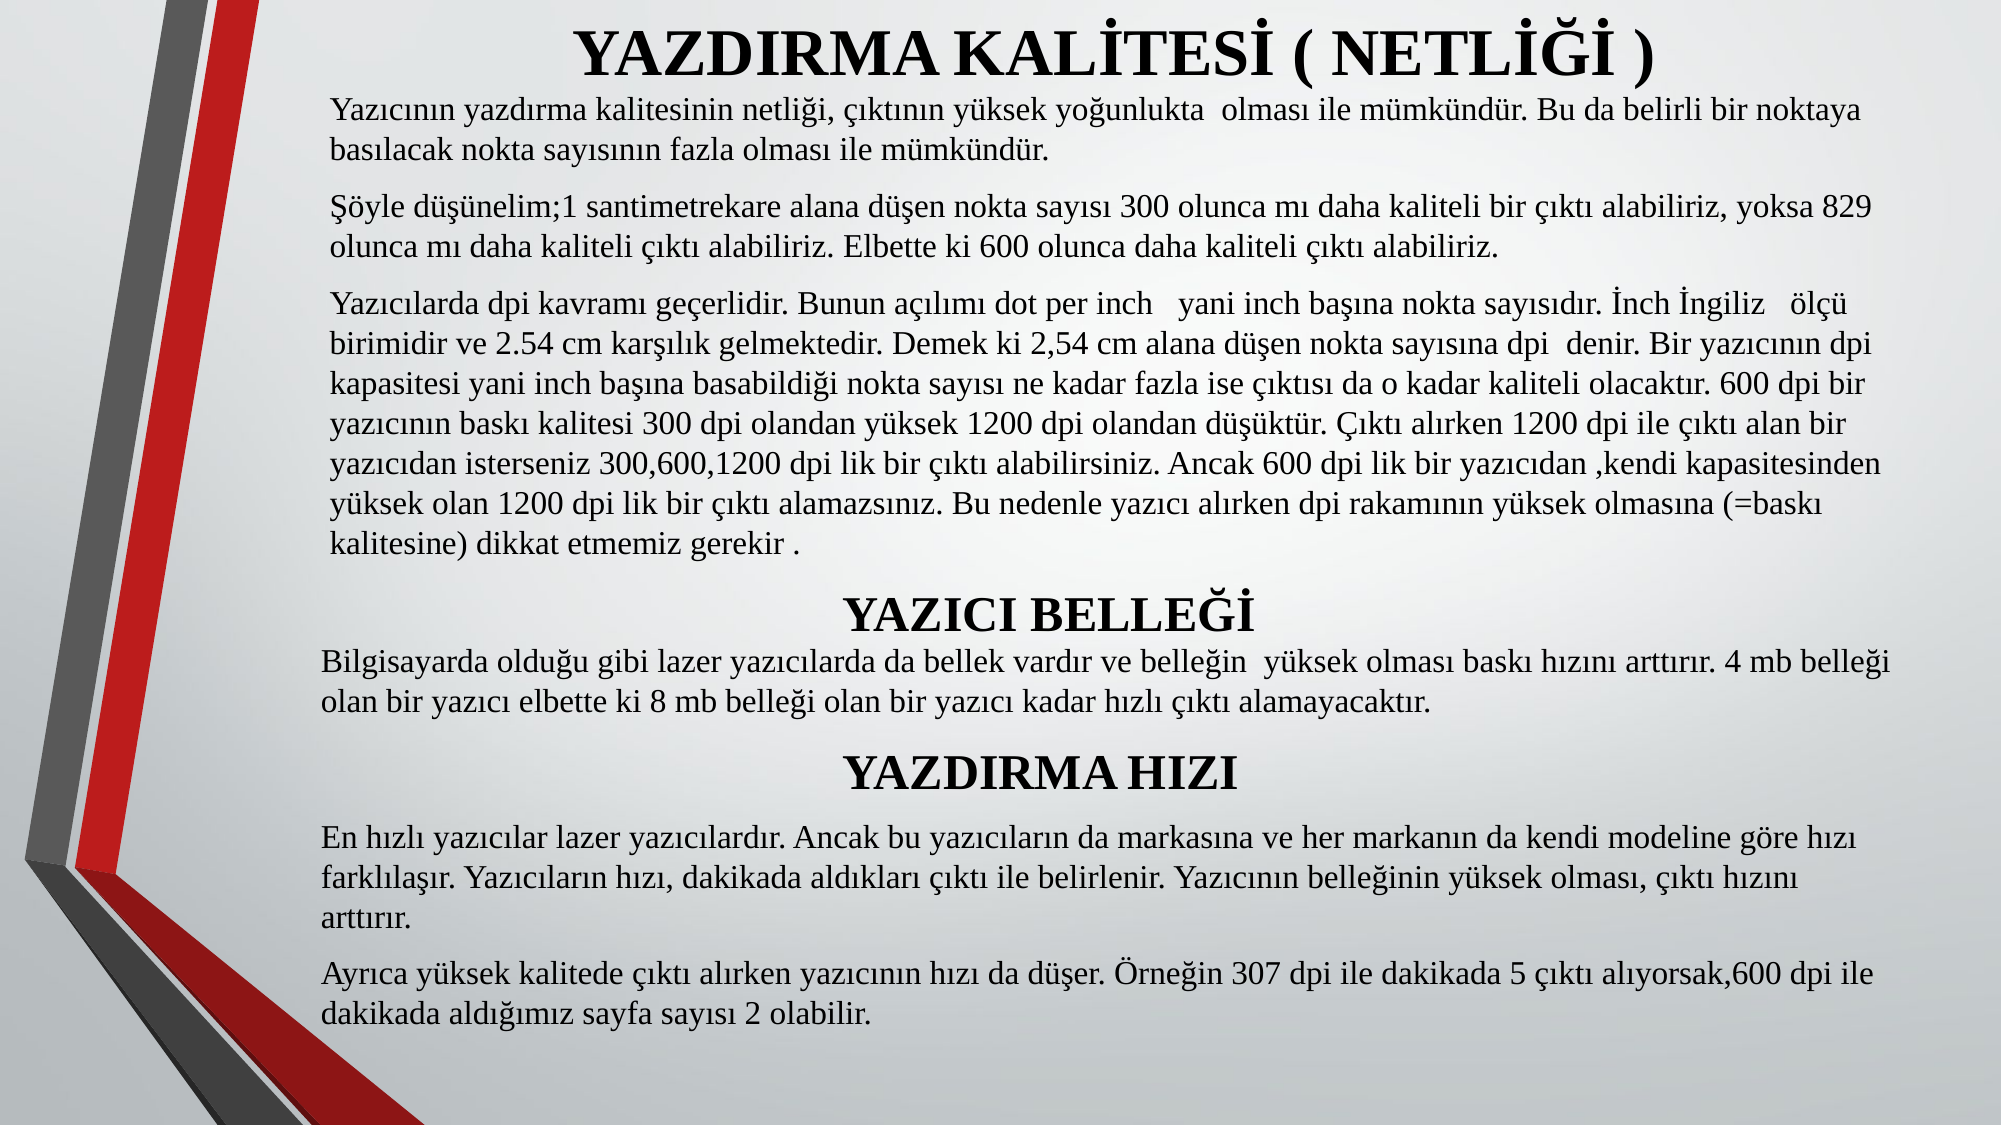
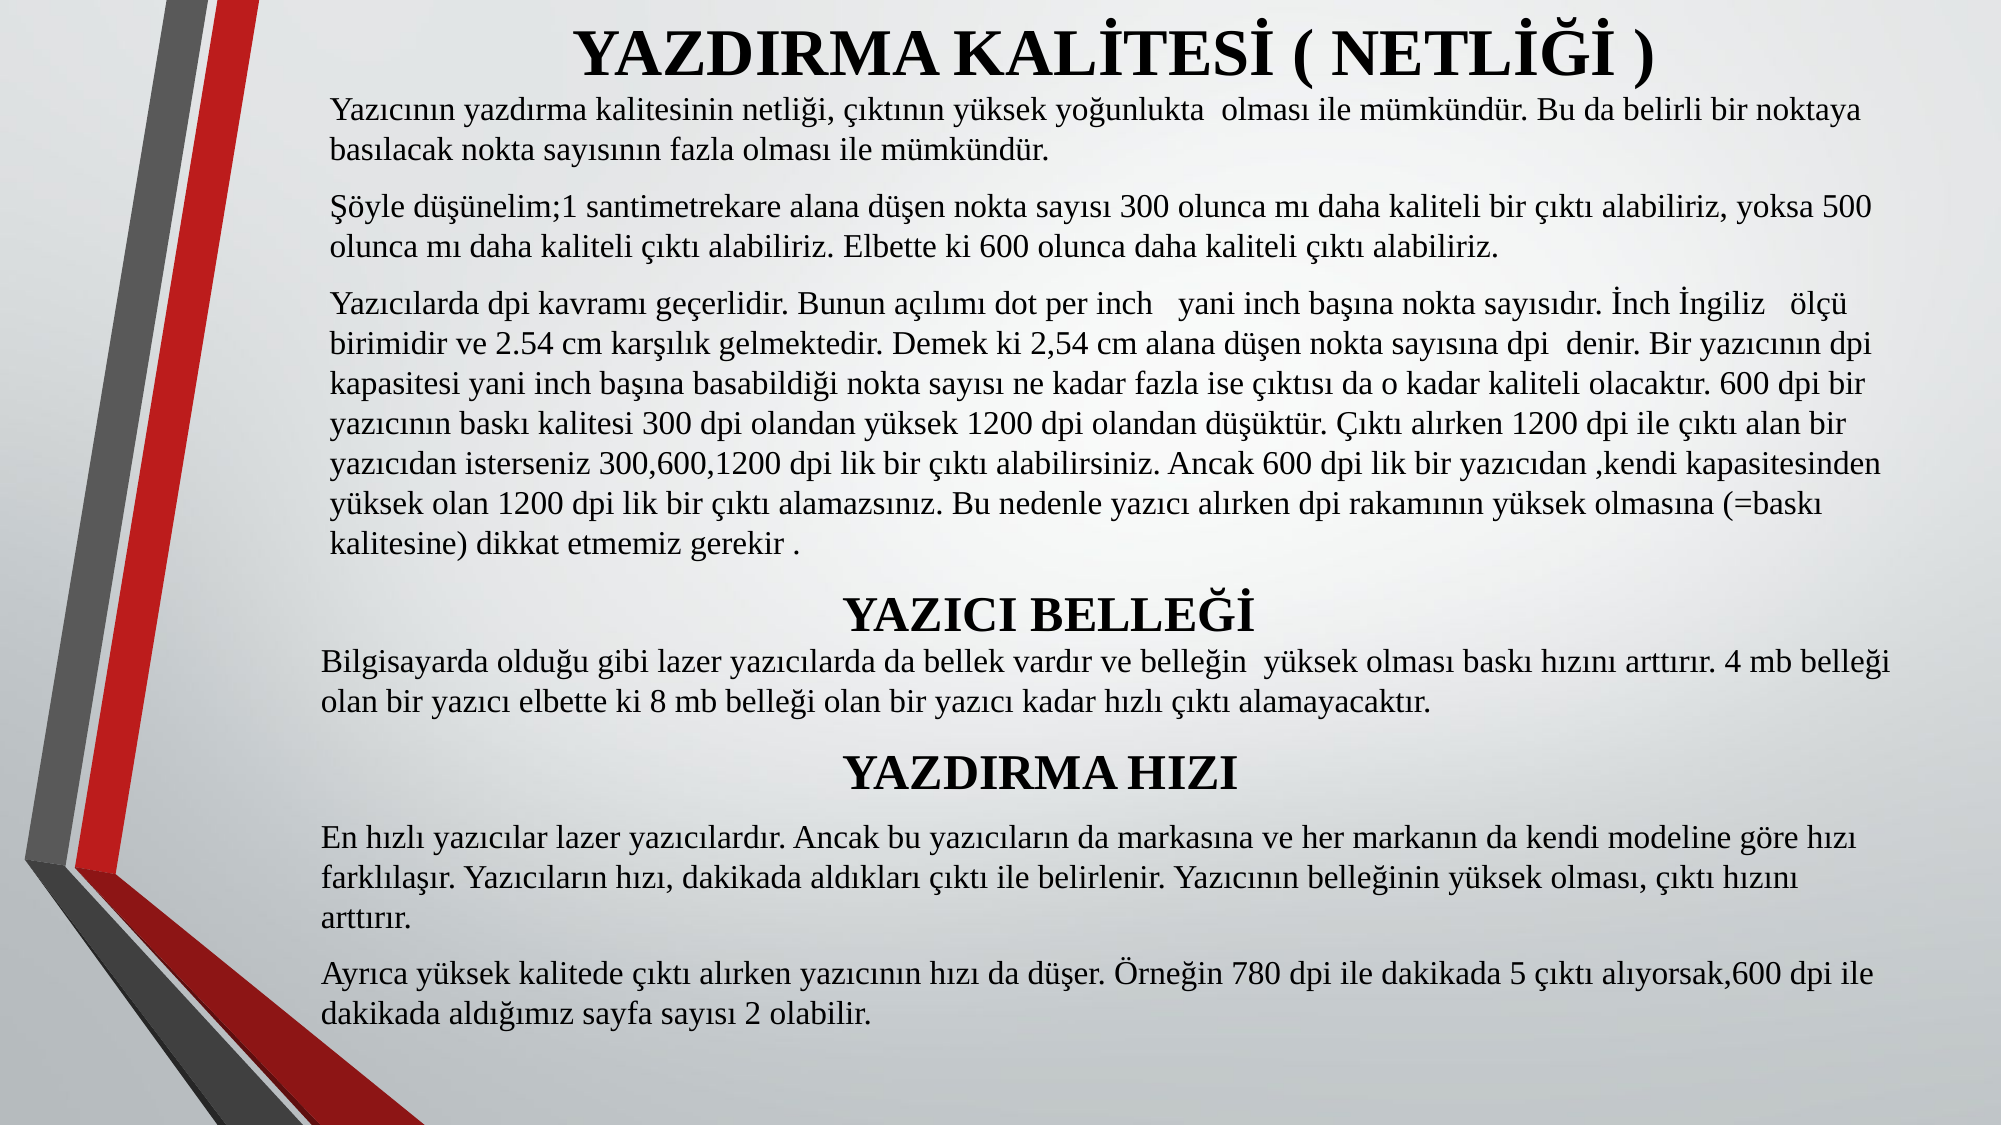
829: 829 -> 500 (1847, 207)
307: 307 -> 780 (1256, 974)
